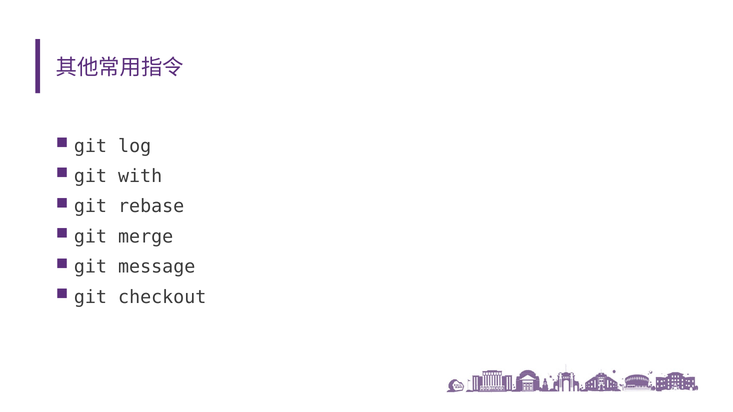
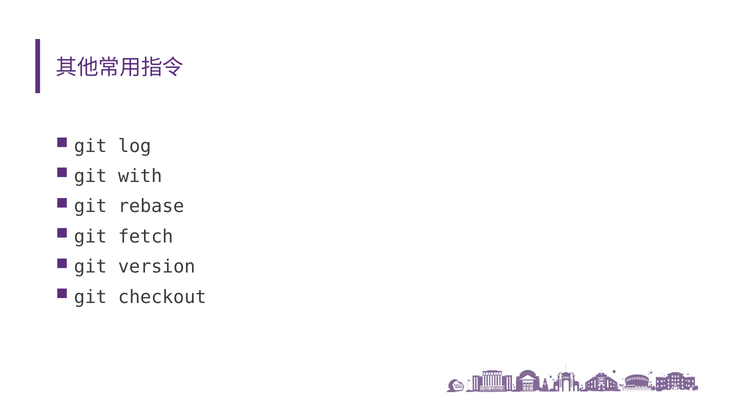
merge: merge -> fetch (146, 237)
message: message -> version (157, 267)
